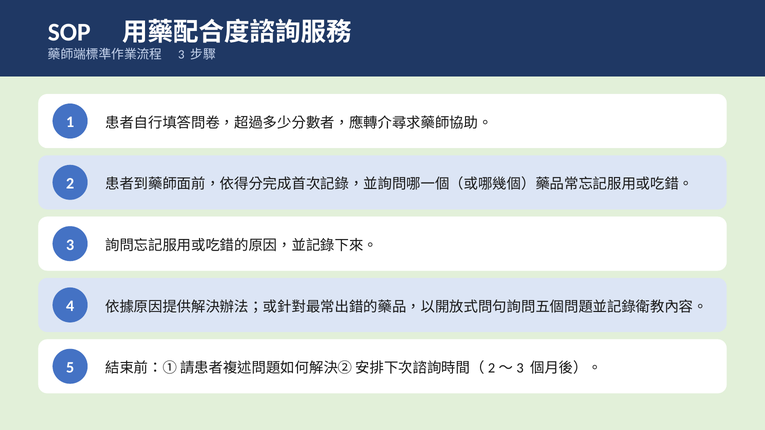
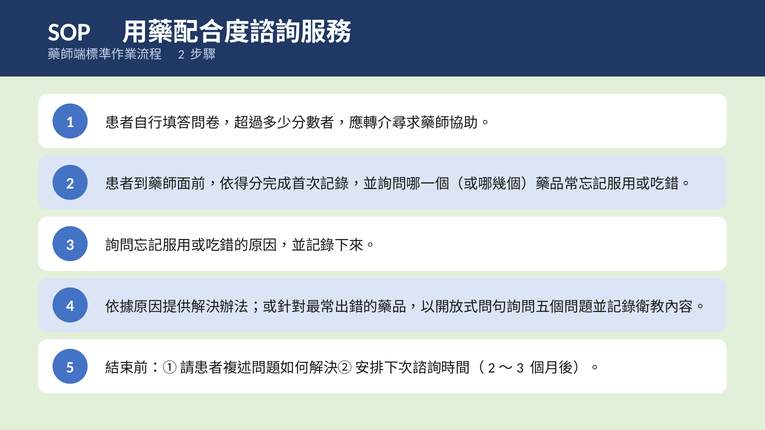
3: 3 -> 2 (181, 54)
